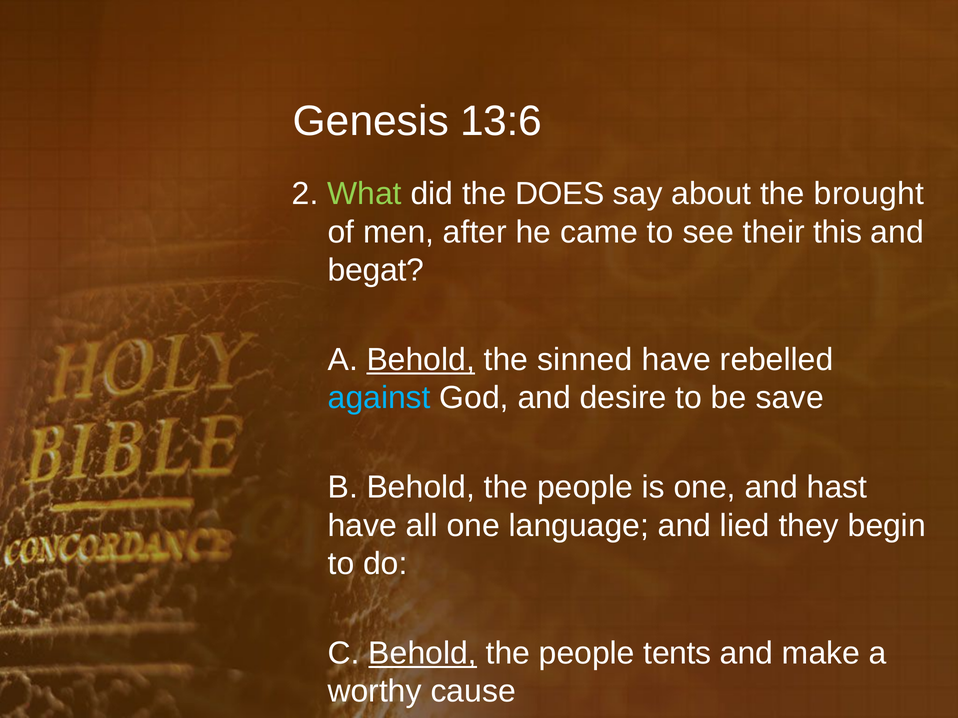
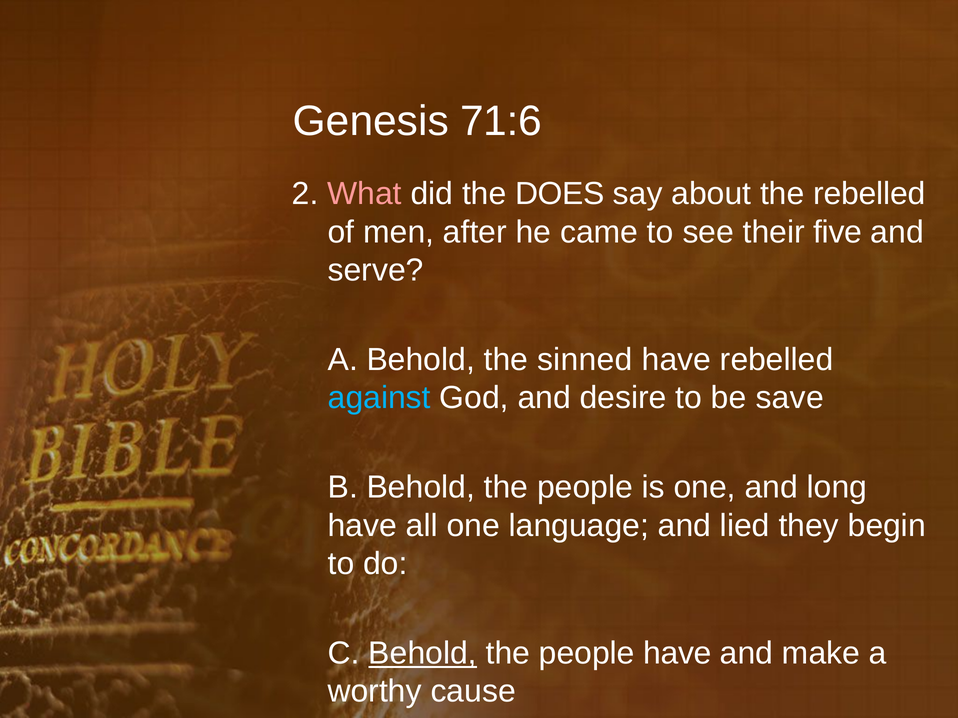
13:6: 13:6 -> 71:6 (501, 121)
What colour: light green -> pink (364, 194)
the brought: brought -> rebelled (869, 194)
this: this -> five (838, 232)
begat: begat -> serve (376, 270)
Behold underline: present -> none (421, 360)
hast: hast -> long (837, 488)
people tents: tents -> have (677, 654)
